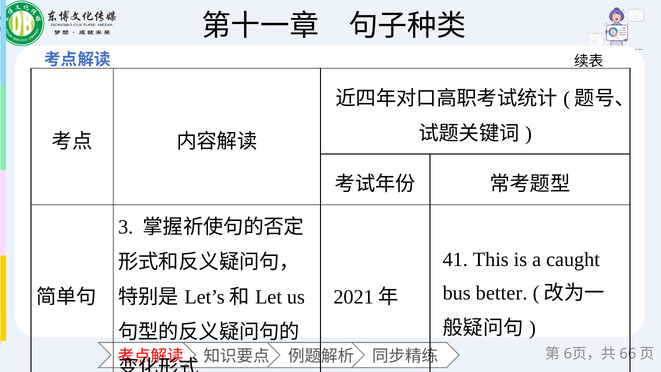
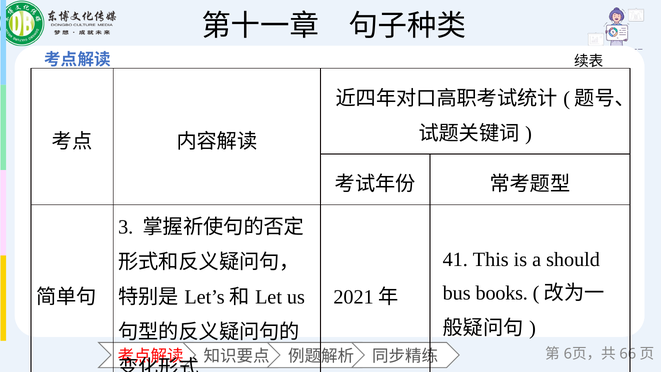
caught: caught -> should (573, 259)
better: better -> books (502, 293)
